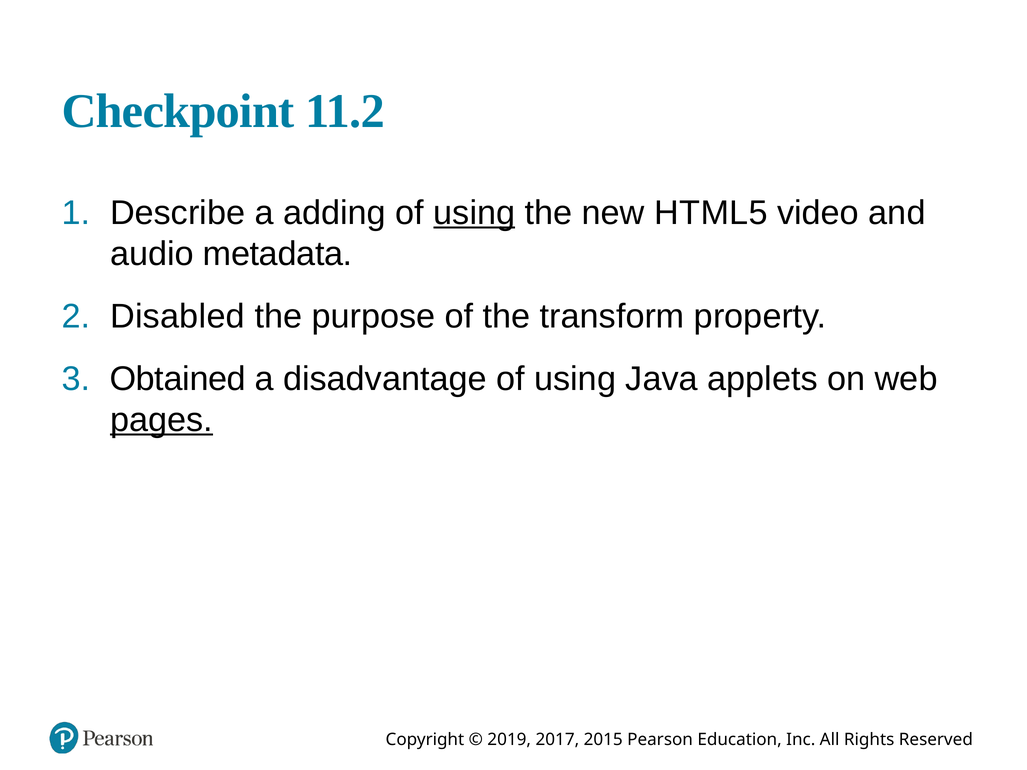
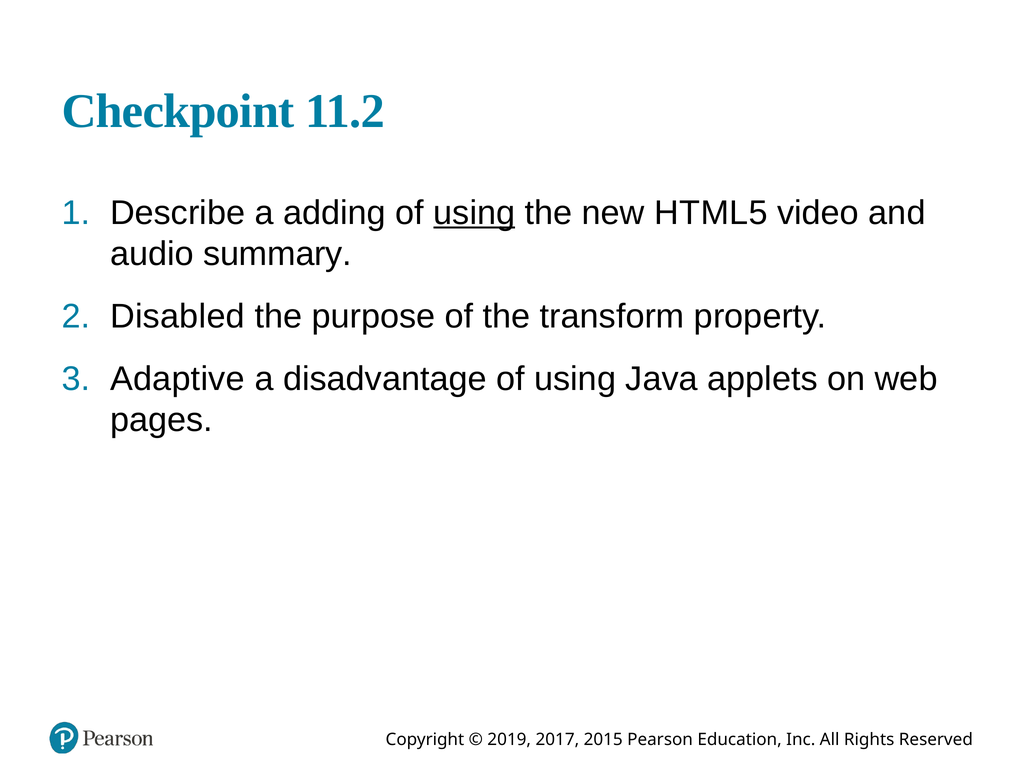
metadata: metadata -> summary (278, 254)
Obtained: Obtained -> Adaptive (177, 379)
pages underline: present -> none (161, 420)
